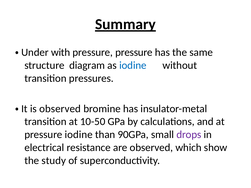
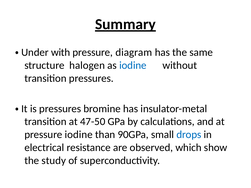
pressure pressure: pressure -> diagram (134, 52)
diagram: diagram -> halogen (87, 65)
is observed: observed -> pressures (60, 109)
10-50: 10-50 -> 47-50 (93, 122)
drops colour: purple -> blue (189, 135)
